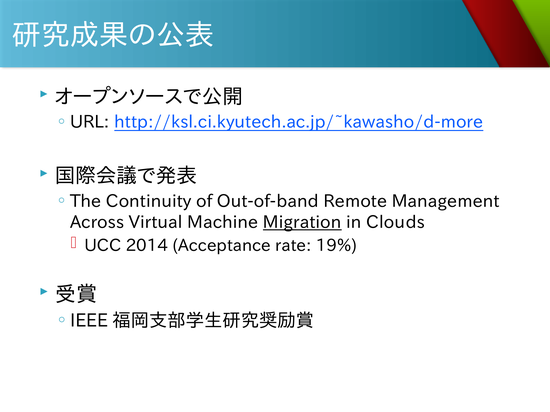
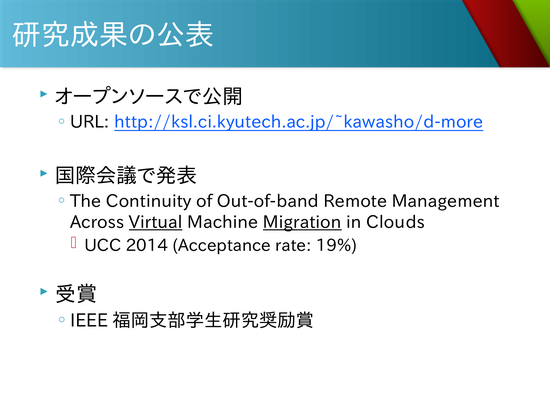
Virtual underline: none -> present (156, 223)
